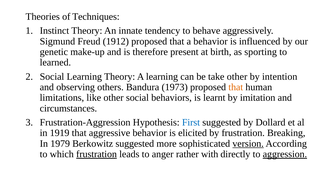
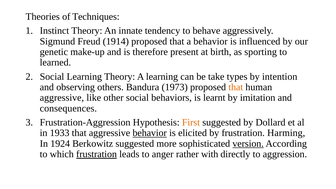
1912: 1912 -> 1914 (116, 41)
take other: other -> types (237, 77)
limitations: limitations -> aggressive (62, 98)
circumstances: circumstances -> consequences (68, 108)
First colour: blue -> orange (191, 122)
1919: 1919 -> 1933 (60, 133)
behavior underline: none -> present (150, 133)
Breaking: Breaking -> Harming (286, 133)
1979: 1979 -> 1924 (60, 144)
aggression underline: present -> none (285, 154)
